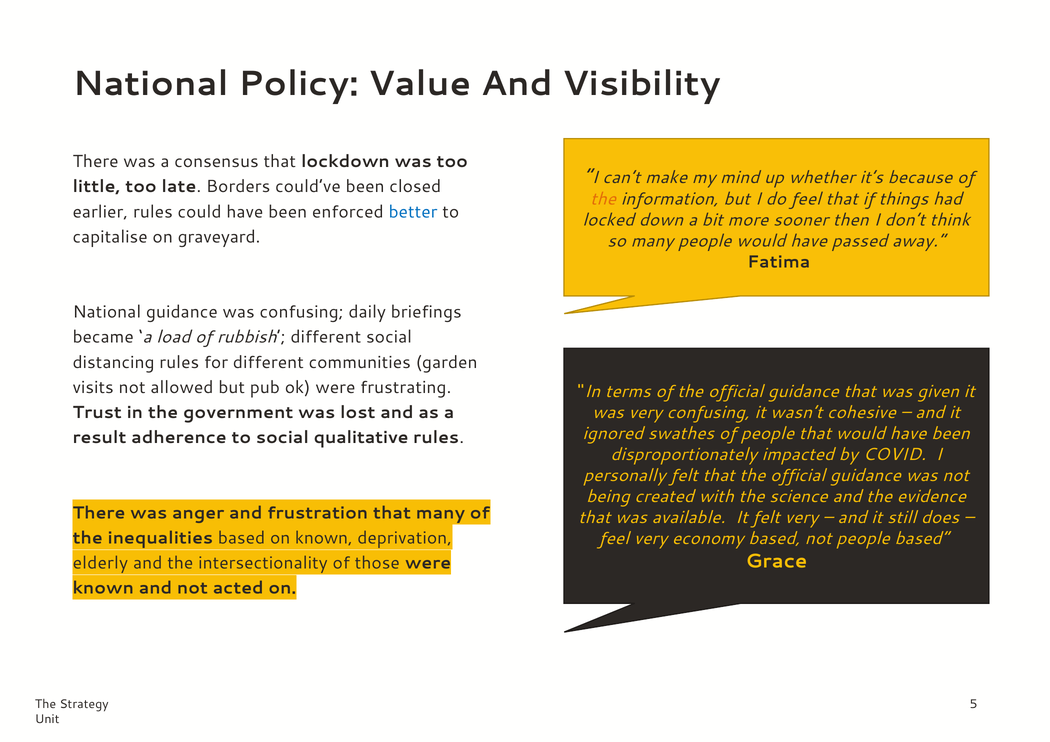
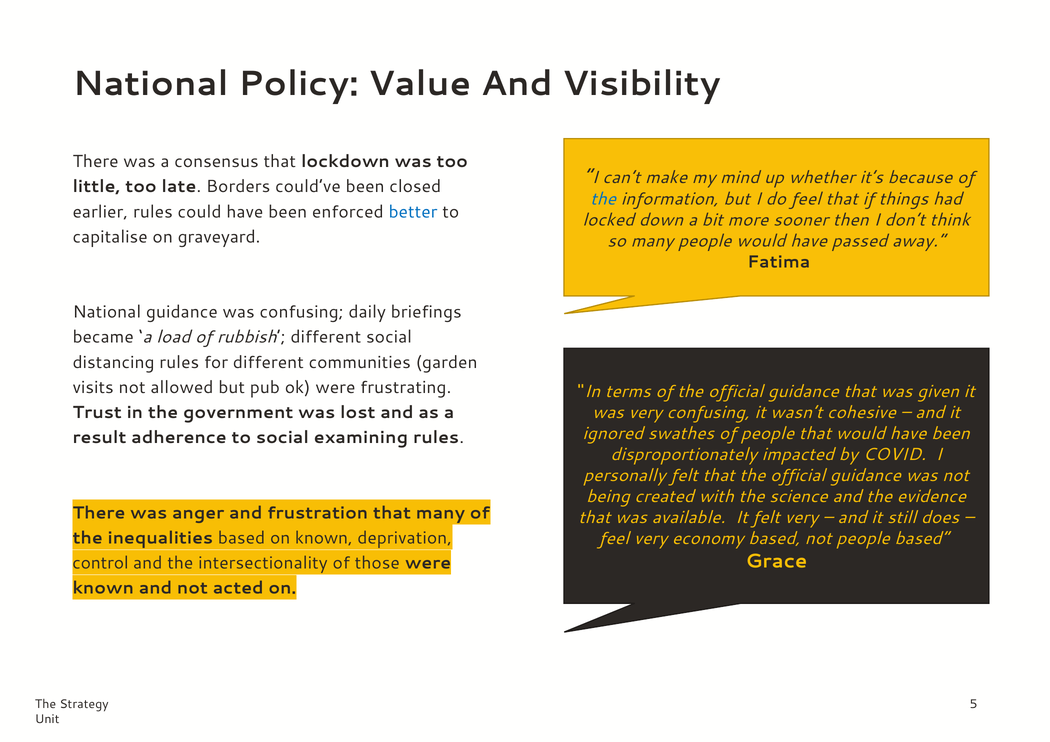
the colour: orange -> blue (603, 199)
qualitative: qualitative -> examining (361, 438)
elderly: elderly -> control (101, 563)
